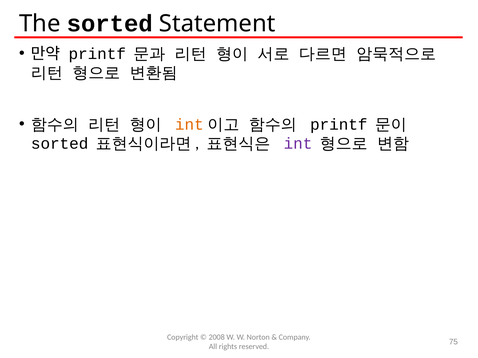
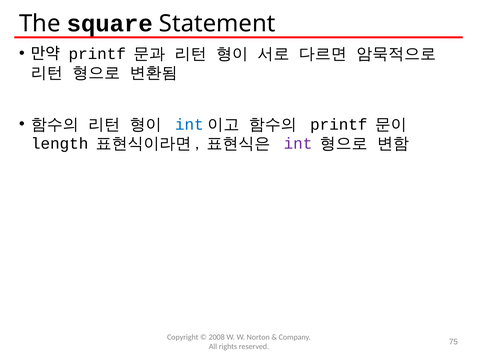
The sorted: sorted -> square (110, 24)
int colour: orange -> blue (189, 125)
sorted: sorted -> length (60, 144)
